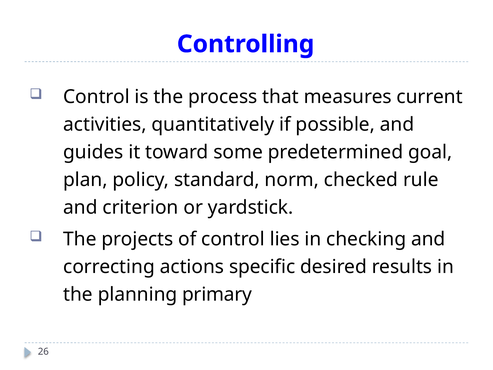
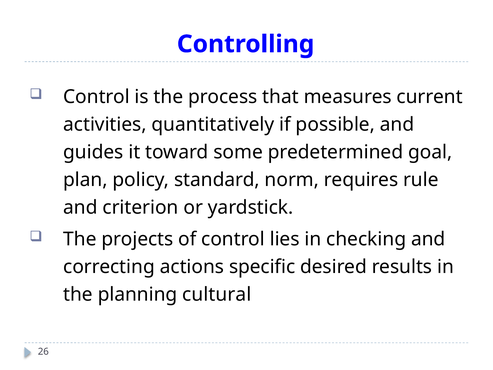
checked: checked -> requires (361, 180)
primary: primary -> cultural (217, 294)
